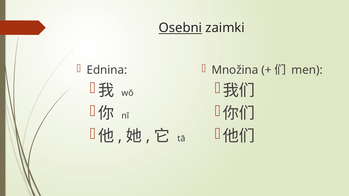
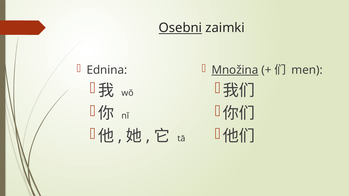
Množina underline: none -> present (235, 70)
